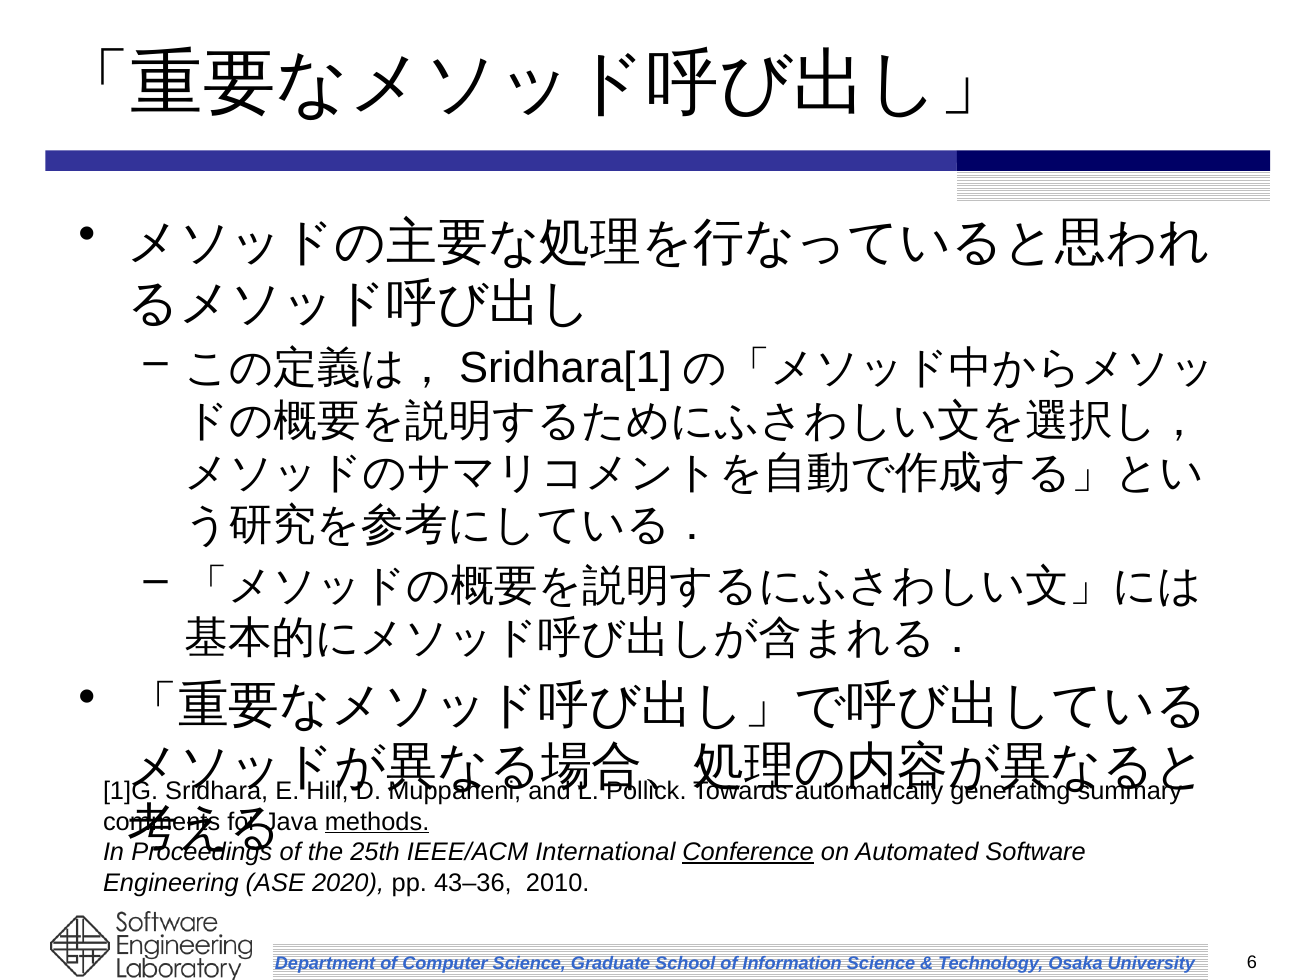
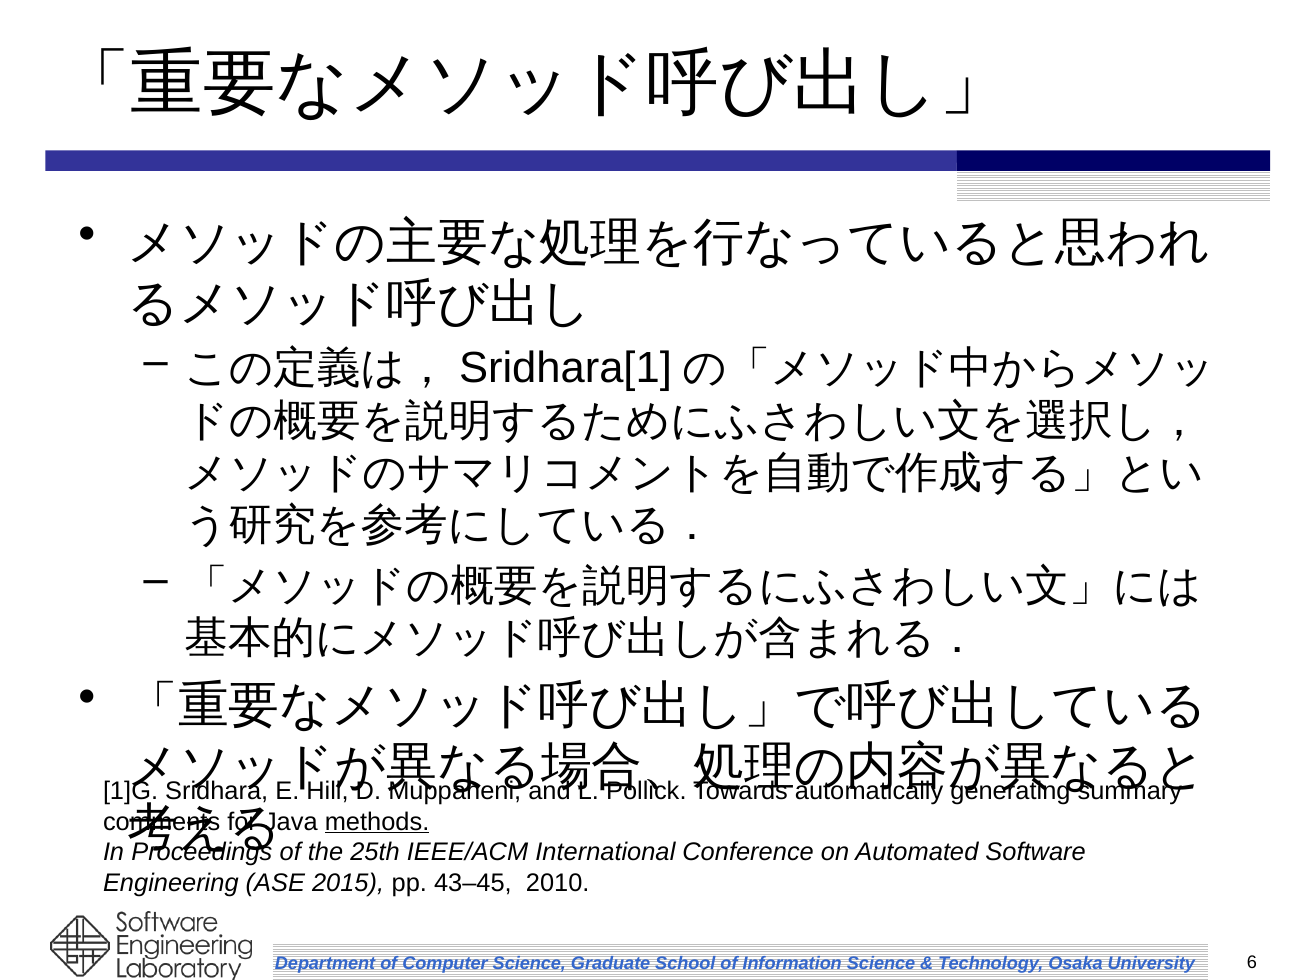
Conference underline: present -> none (748, 852)
2020: 2020 -> 2015 (348, 882)
43–36: 43–36 -> 43–45 (473, 882)
